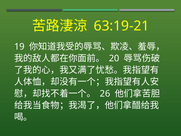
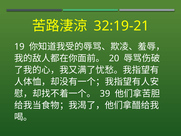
63:19-21: 63:19-21 -> 32:19-21 (121, 26)
26: 26 -> 39 (105, 93)
